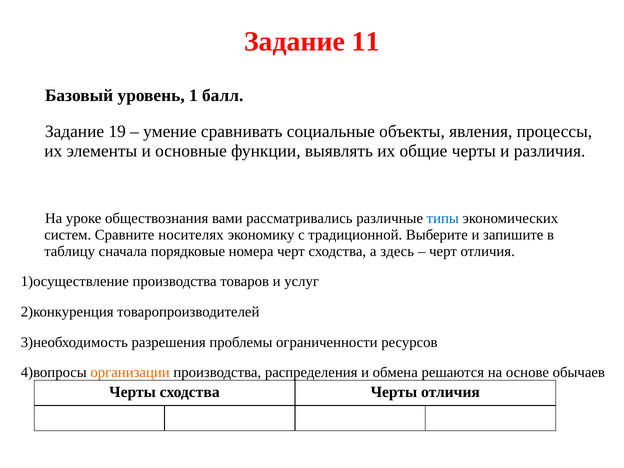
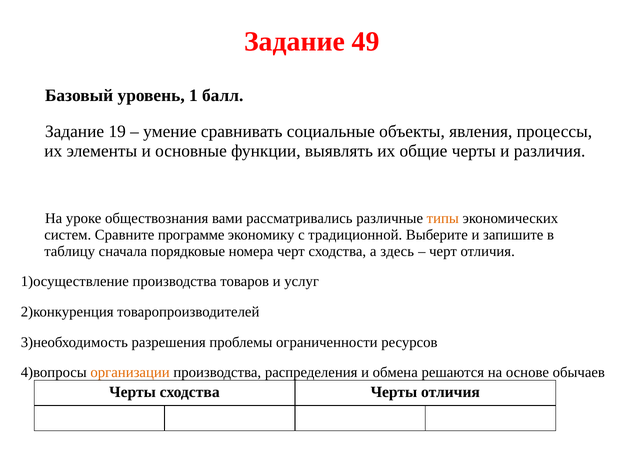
11: 11 -> 49 (366, 42)
типы colour: blue -> orange (443, 218)
носителях: носителях -> программе (191, 235)
